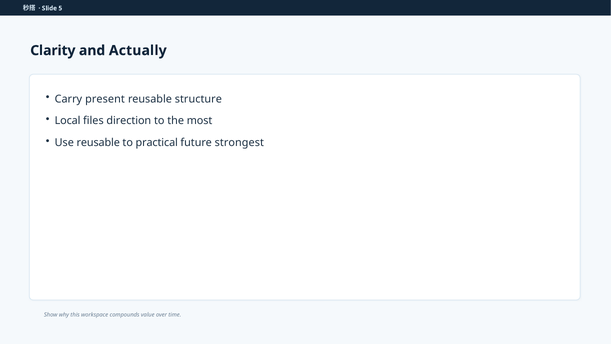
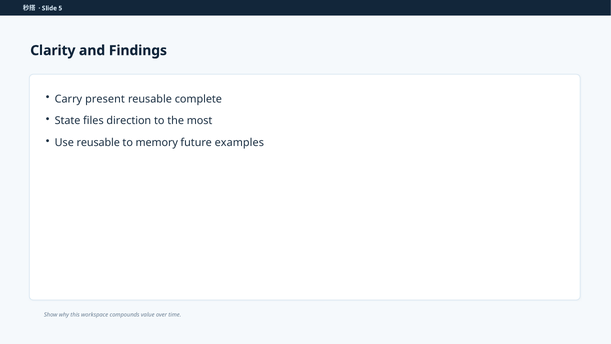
Actually: Actually -> Findings (138, 50)
structure: structure -> complete (198, 99)
Local: Local -> State (68, 121)
practical: practical -> memory (157, 143)
strongest: strongest -> examples (239, 143)
